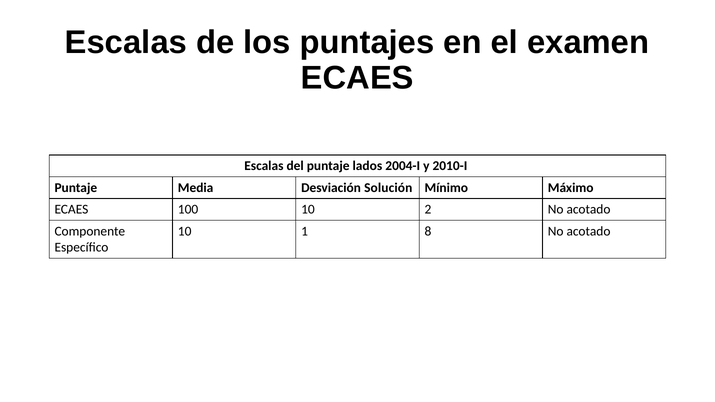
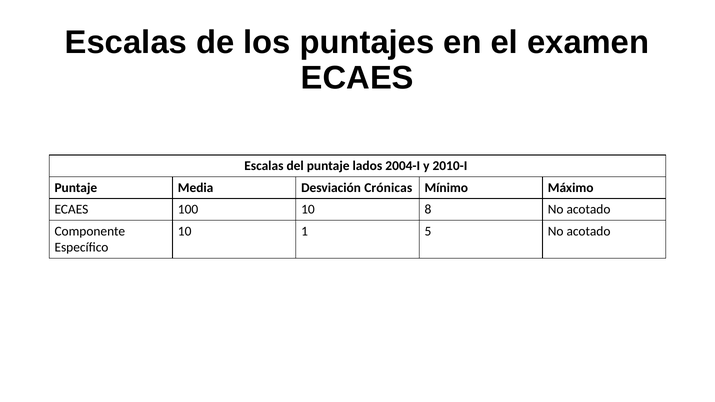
Solución: Solución -> Crónicas (388, 188)
2: 2 -> 8 (428, 210)
8: 8 -> 5 (428, 231)
